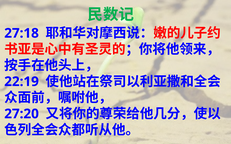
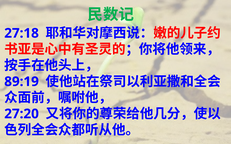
22:19: 22:19 -> 89:19 (22, 82)
